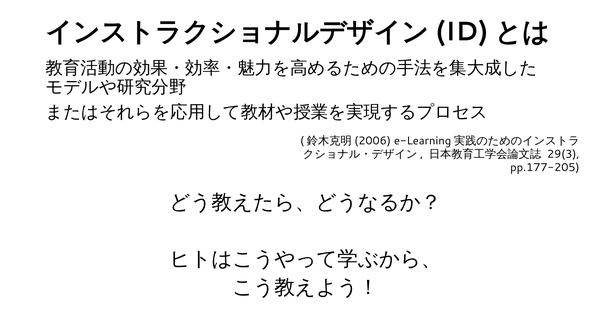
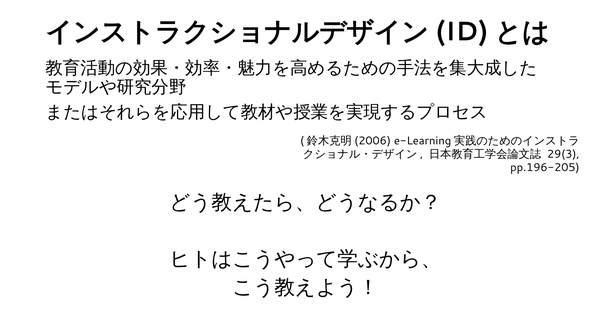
pp.177-205: pp.177-205 -> pp.196-205 (545, 168)
